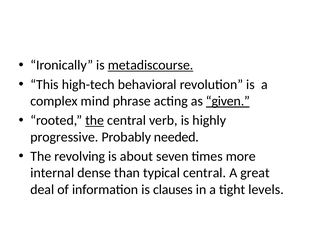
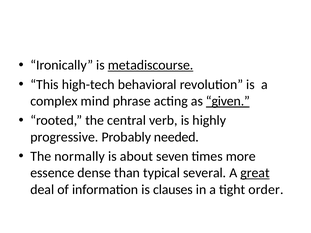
the underline: present -> none (95, 121)
revolving: revolving -> normally (80, 156)
internal: internal -> essence (52, 173)
typical central: central -> several (205, 173)
great underline: none -> present (255, 173)
levels: levels -> order (266, 190)
